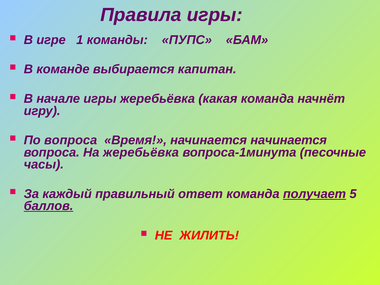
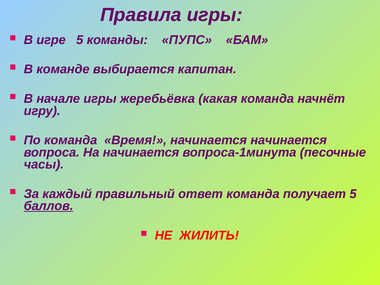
игре 1: 1 -> 5 (80, 40)
По вопроса: вопроса -> команда (71, 140)
На жеребьёвка: жеребьёвка -> начинается (141, 152)
получает underline: present -> none (315, 194)
